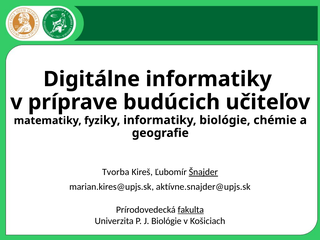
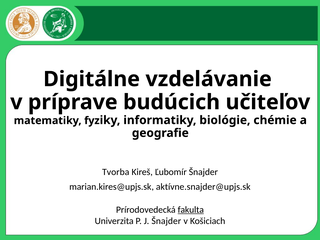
Digitálne informatiky: informatiky -> vzdelávanie (209, 79)
Šnajder underline: present -> none (203, 172)
J Biológie: Biológie -> Šnajder (166, 221)
